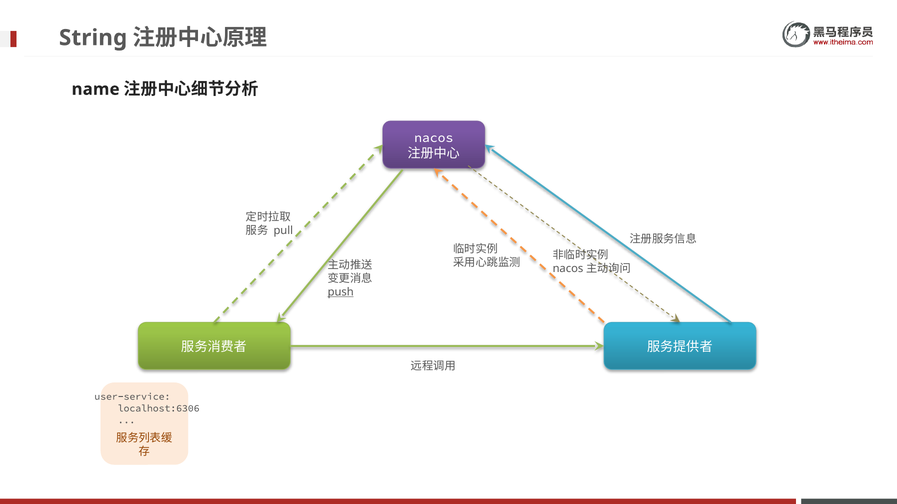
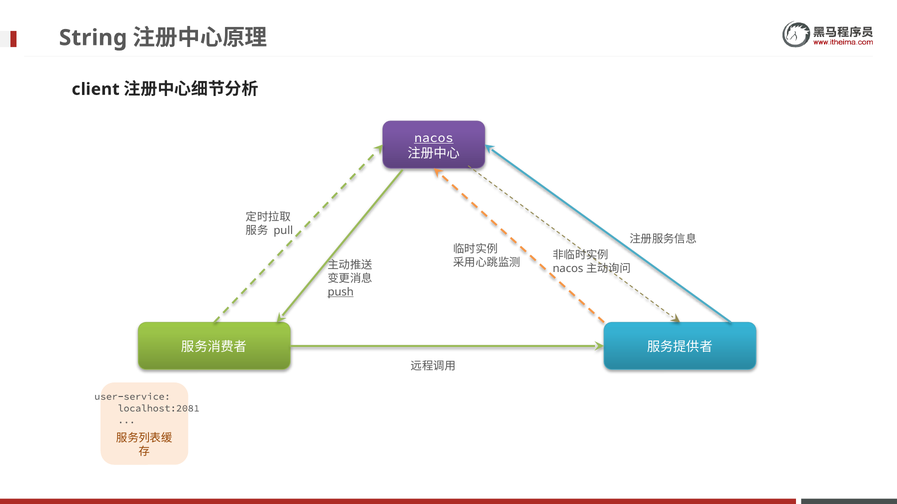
name: name -> client (96, 89)
nacos underline: none -> present (434, 138)
localhost:6306: localhost:6306 -> localhost:2081 (159, 409)
